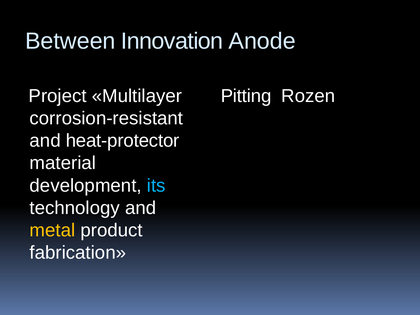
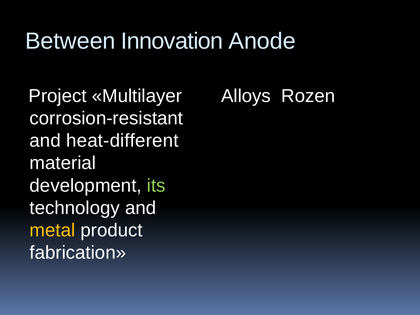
Pitting: Pitting -> Alloys (246, 96)
heat-protector: heat-protector -> heat-different (122, 141)
its colour: light blue -> light green (156, 186)
